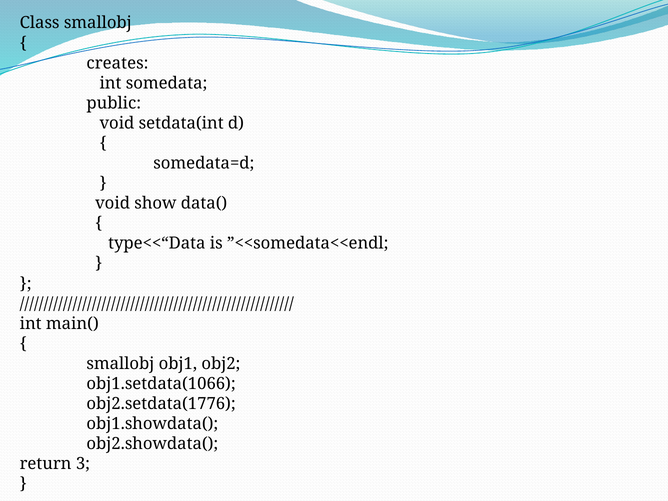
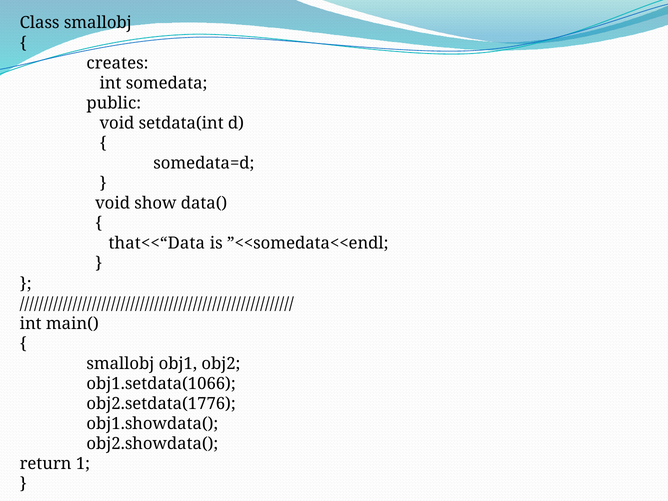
type<<“Data: type<<“Data -> that<<“Data (157, 243)
3: 3 -> 1 (83, 464)
